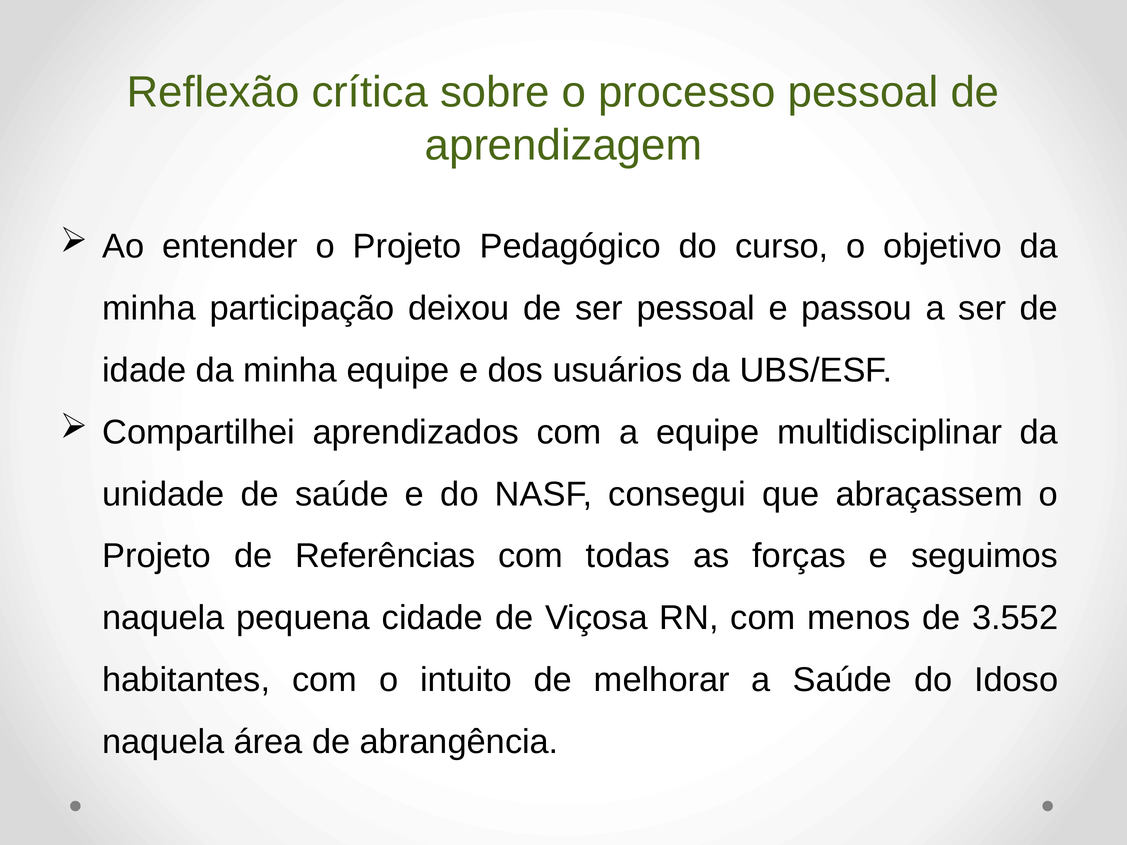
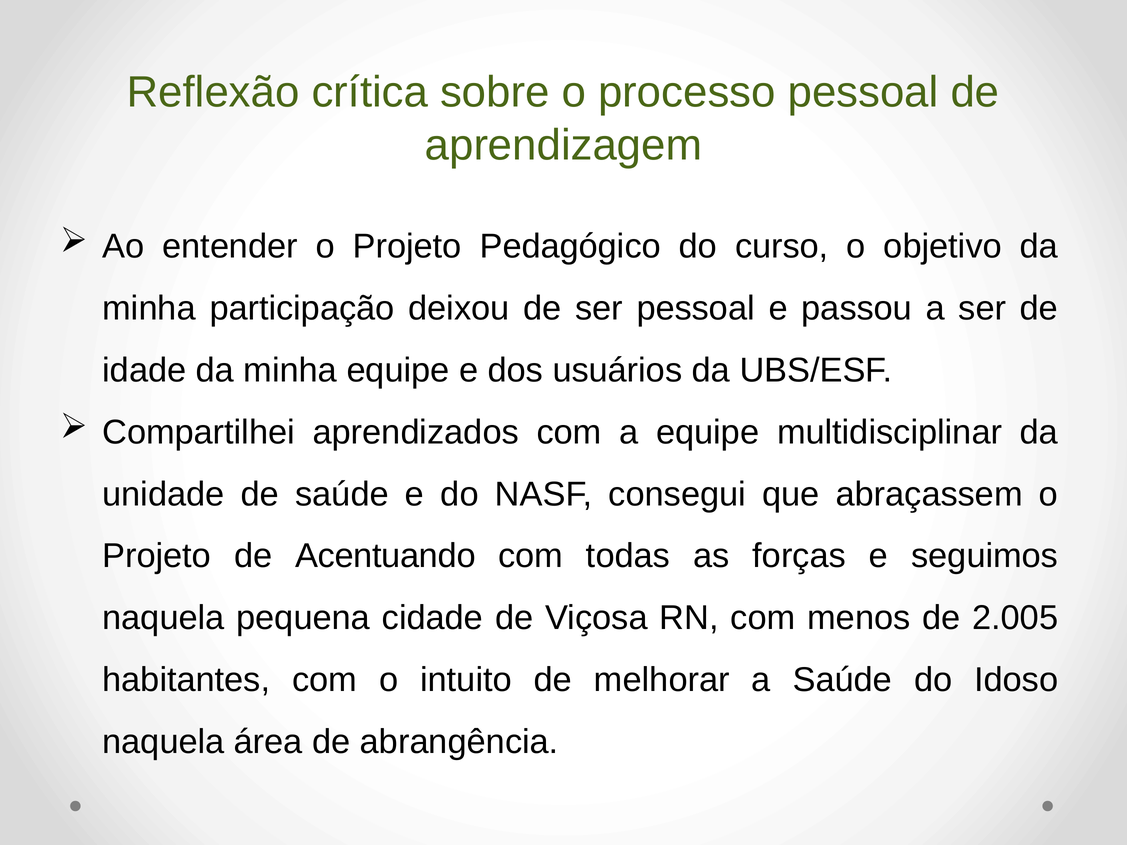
Referências: Referências -> Acentuando (385, 556)
3.552: 3.552 -> 2.005 (1015, 618)
